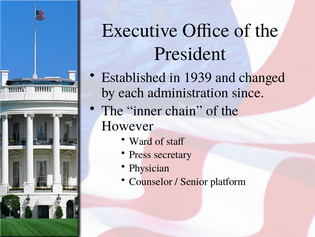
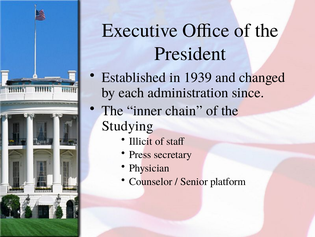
However: However -> Studying (128, 125)
Ward: Ward -> Illicit (141, 141)
